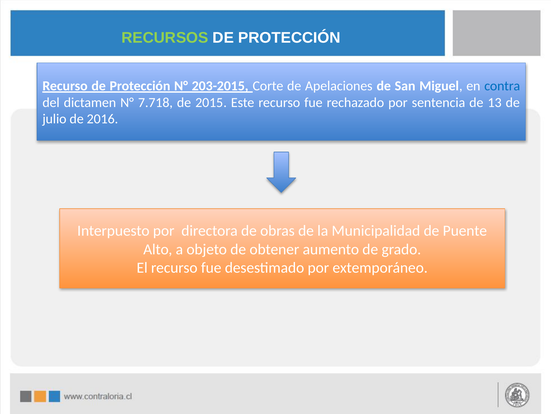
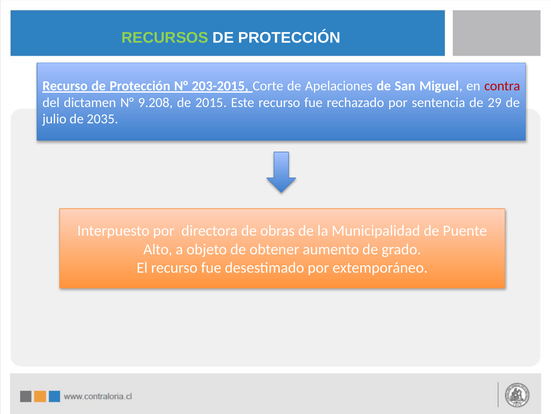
contra colour: blue -> red (502, 86)
7.718: 7.718 -> 9.208 (155, 102)
13: 13 -> 29 (495, 102)
2016: 2016 -> 2035 (102, 119)
